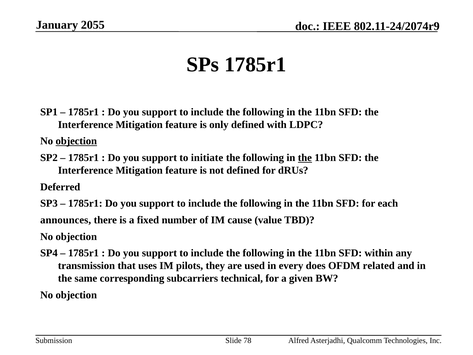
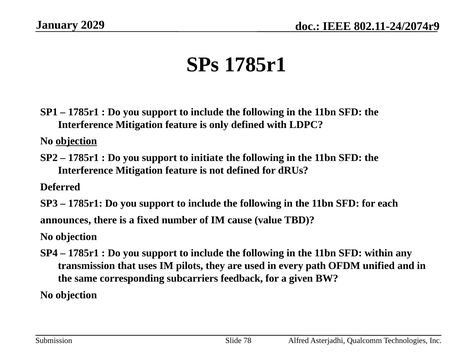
2055: 2055 -> 2029 (93, 25)
the underline: present -> none (305, 158)
does: does -> path (316, 266)
related: related -> unified (379, 266)
technical: technical -> feedback (242, 278)
